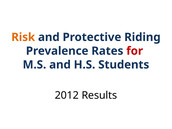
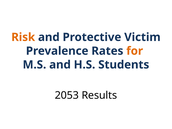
Riding: Riding -> Victim (142, 37)
for colour: red -> orange (135, 51)
2012: 2012 -> 2053 (67, 95)
